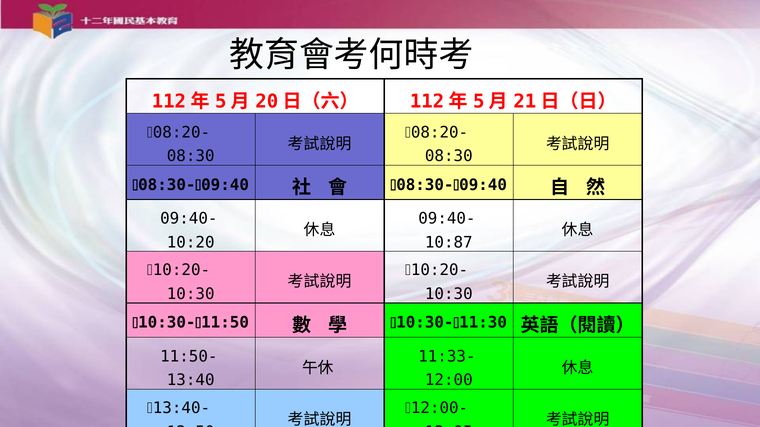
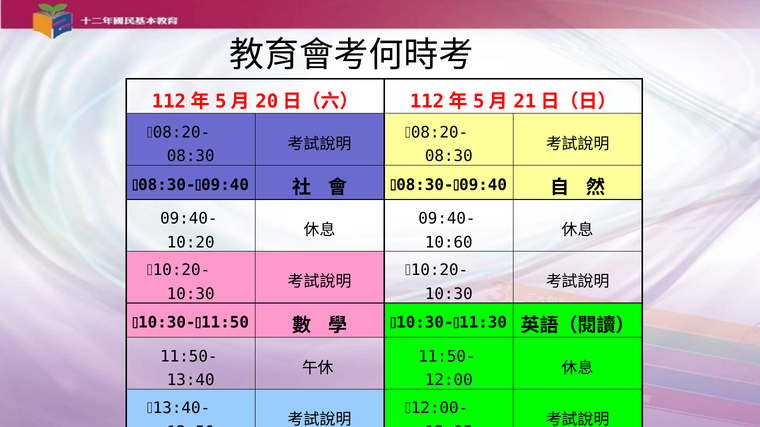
10:87: 10:87 -> 10:60 (449, 243)
11:33-: 11:33- -> 11:50- (447, 357)
